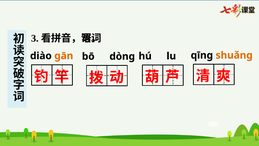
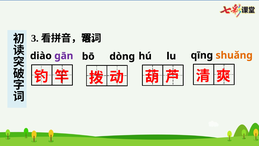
gān colour: orange -> purple (64, 56)
